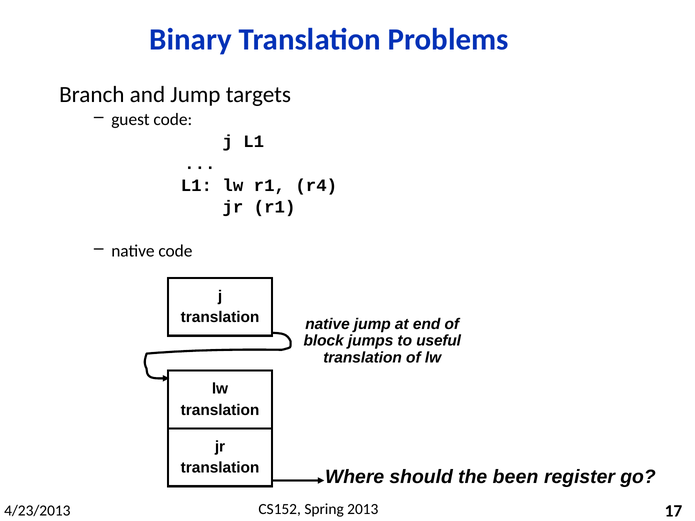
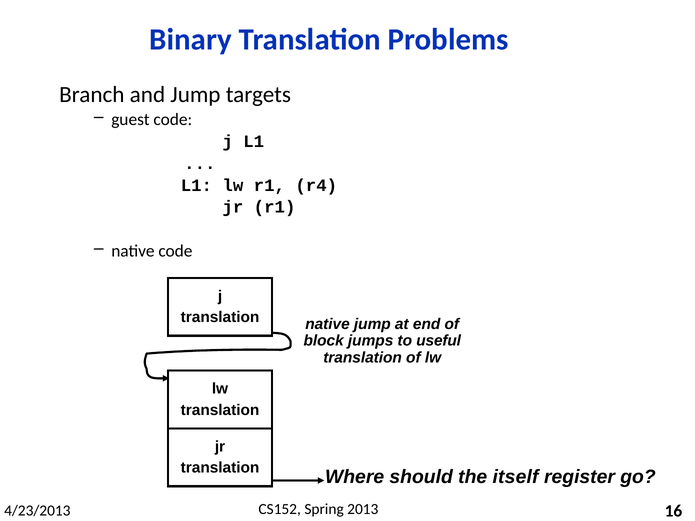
been: been -> itself (516, 477)
17: 17 -> 16 (673, 511)
